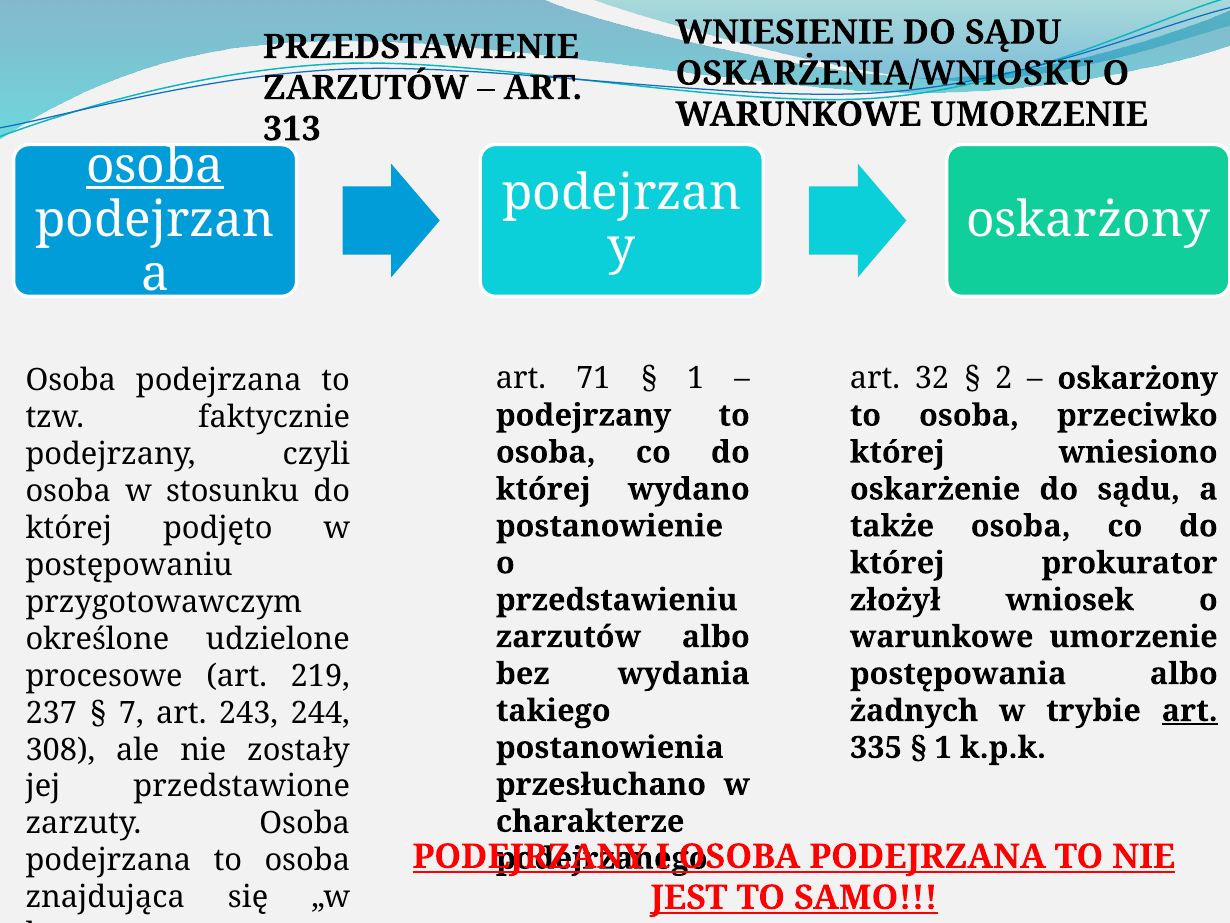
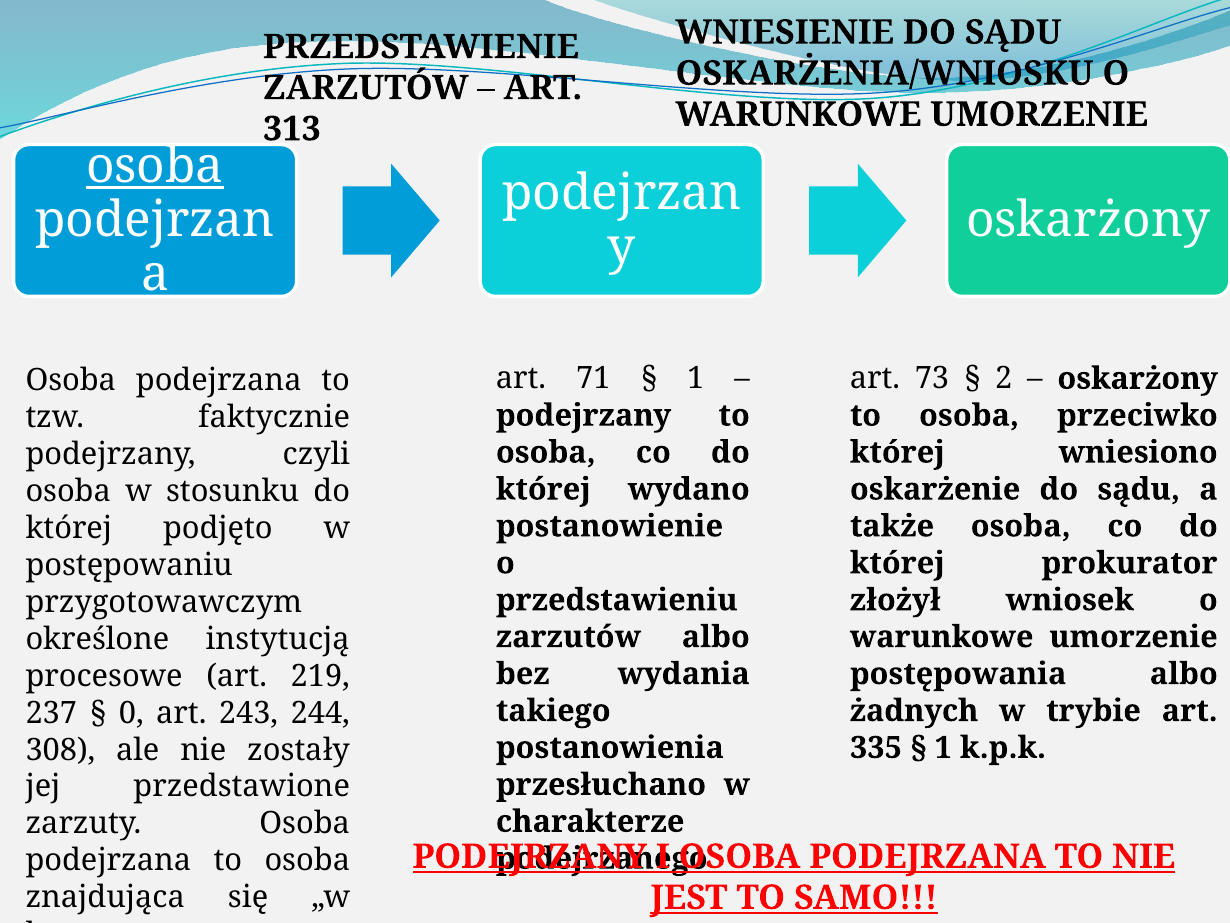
32: 32 -> 73 (932, 378)
udzielone: udzielone -> instytucją (278, 639)
art underline: present -> none (1190, 711)
7: 7 -> 0 (131, 713)
